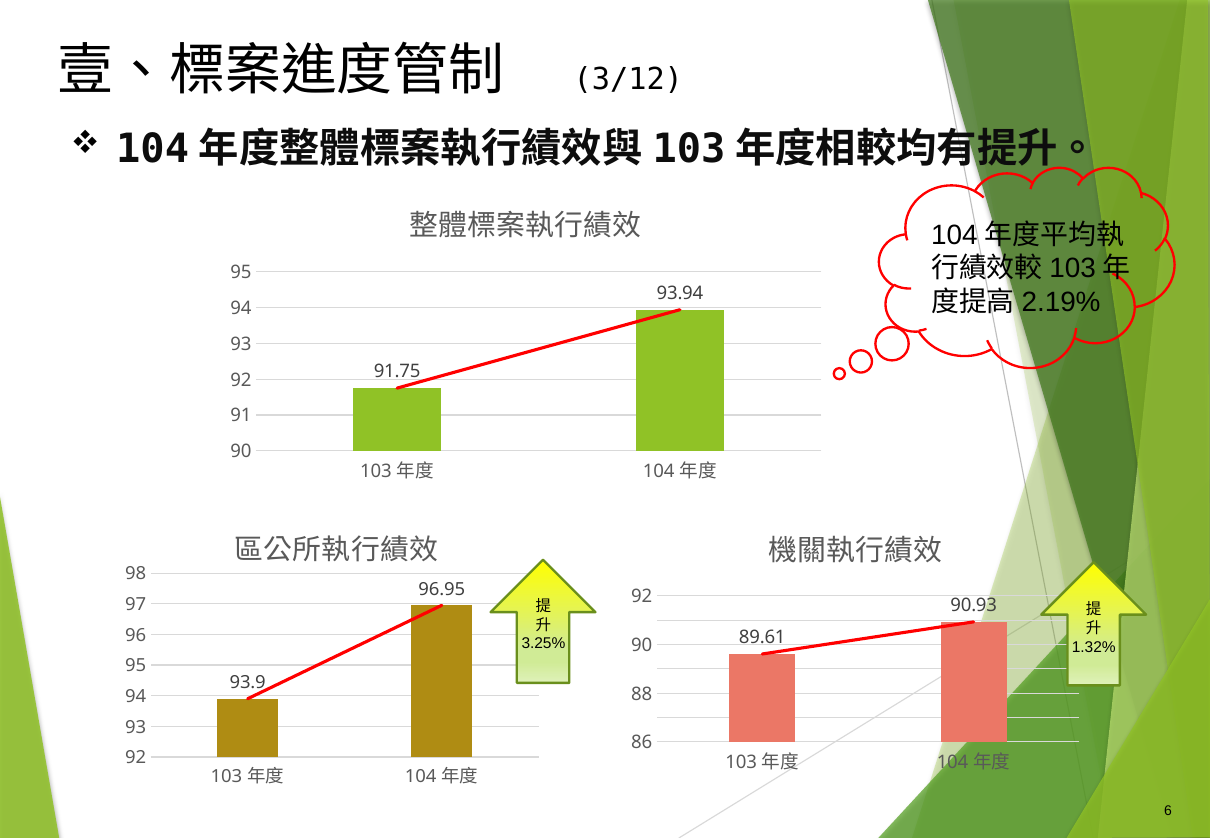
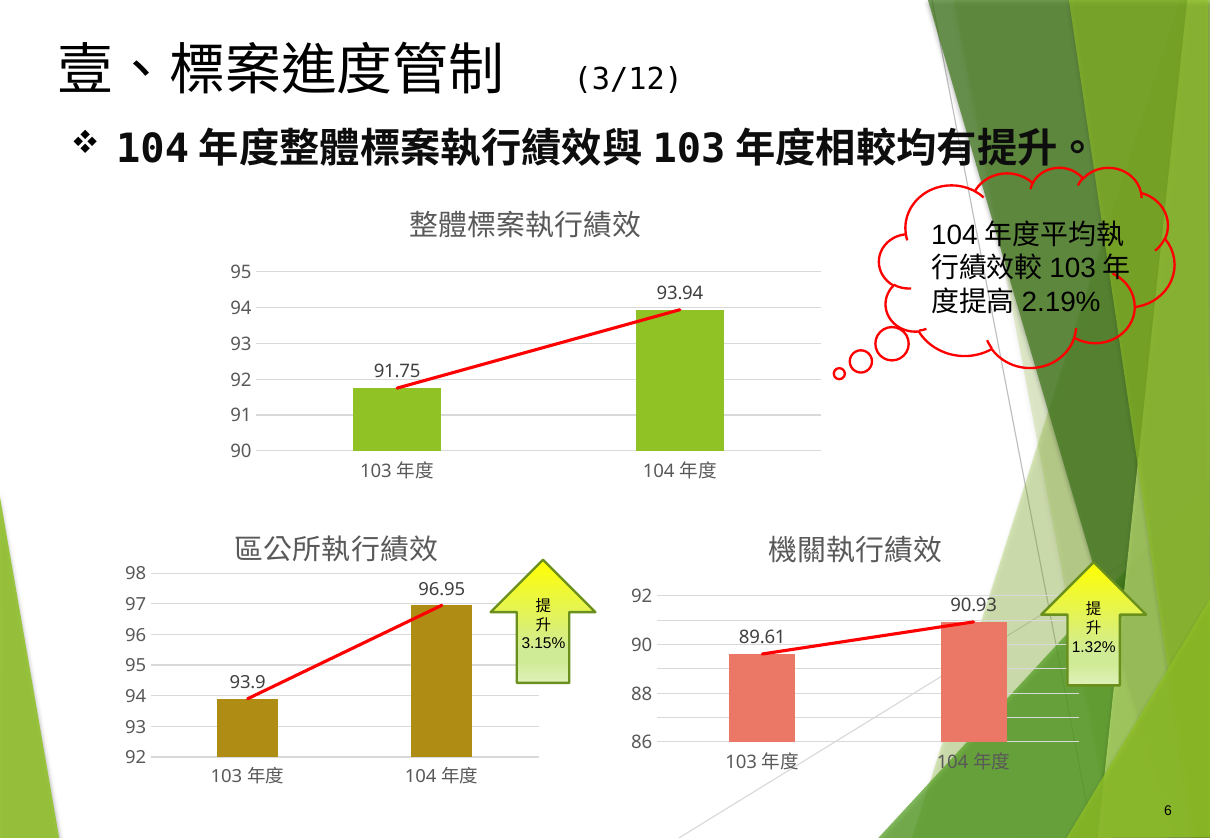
3.25%: 3.25% -> 3.15% (543, 643)
